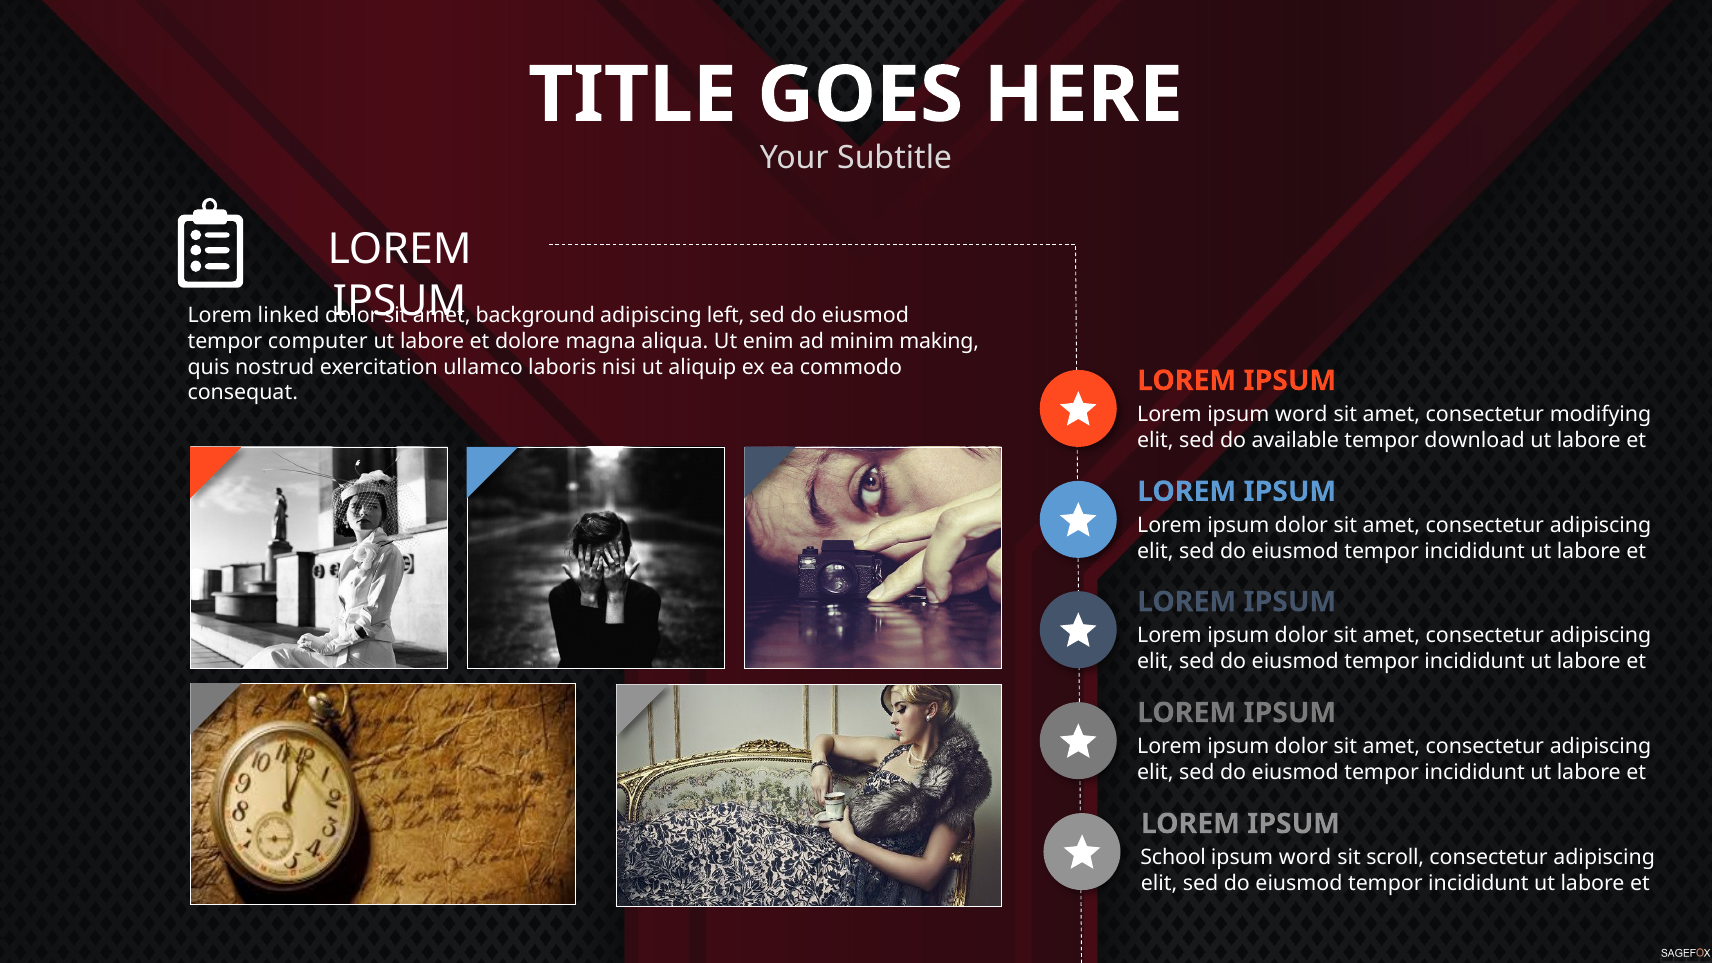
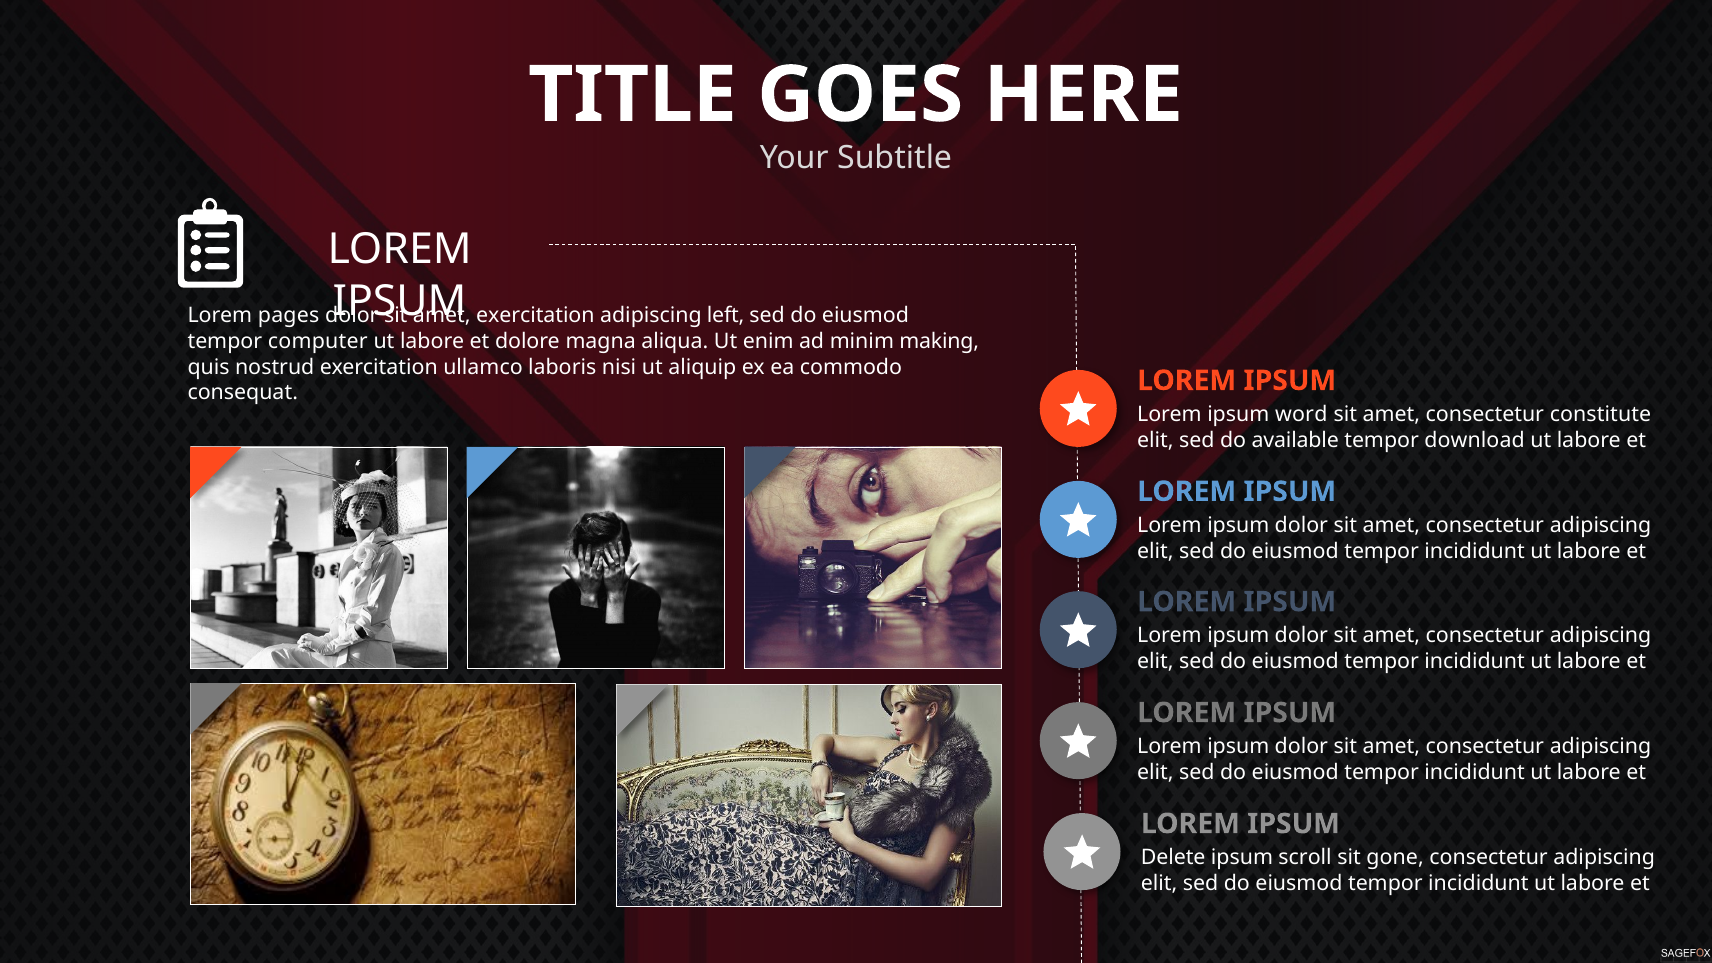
linked: linked -> pages (289, 316)
background: background -> exercitation (535, 316)
modifying: modifying -> constitute (1600, 414)
School: School -> Delete (1173, 858)
word: word -> scroll (1305, 858)
scroll: scroll -> gone (1395, 858)
